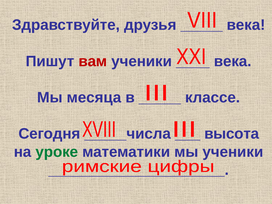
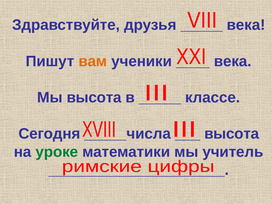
вам colour: red -> orange (93, 61)
Мы месяца: месяца -> высота (94, 97)
мы ученики: ученики -> учитель (233, 152)
